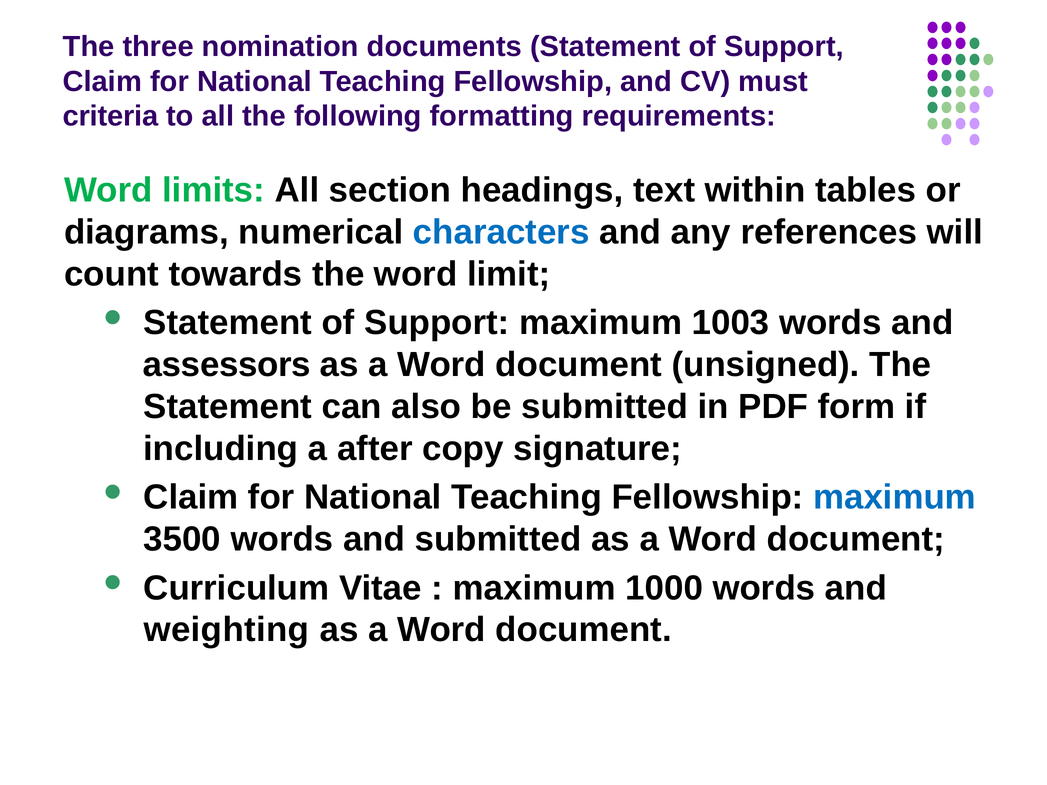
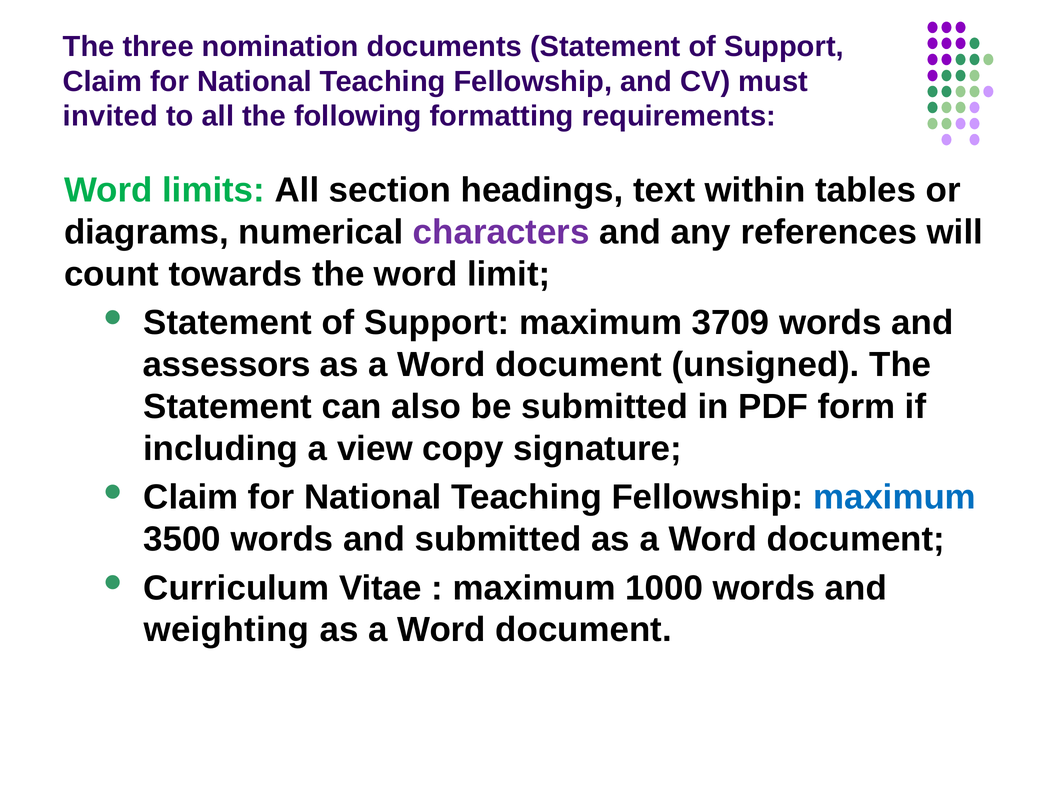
criteria: criteria -> invited (110, 116)
characters colour: blue -> purple (501, 232)
1003: 1003 -> 3709 (731, 323)
after: after -> view (375, 449)
